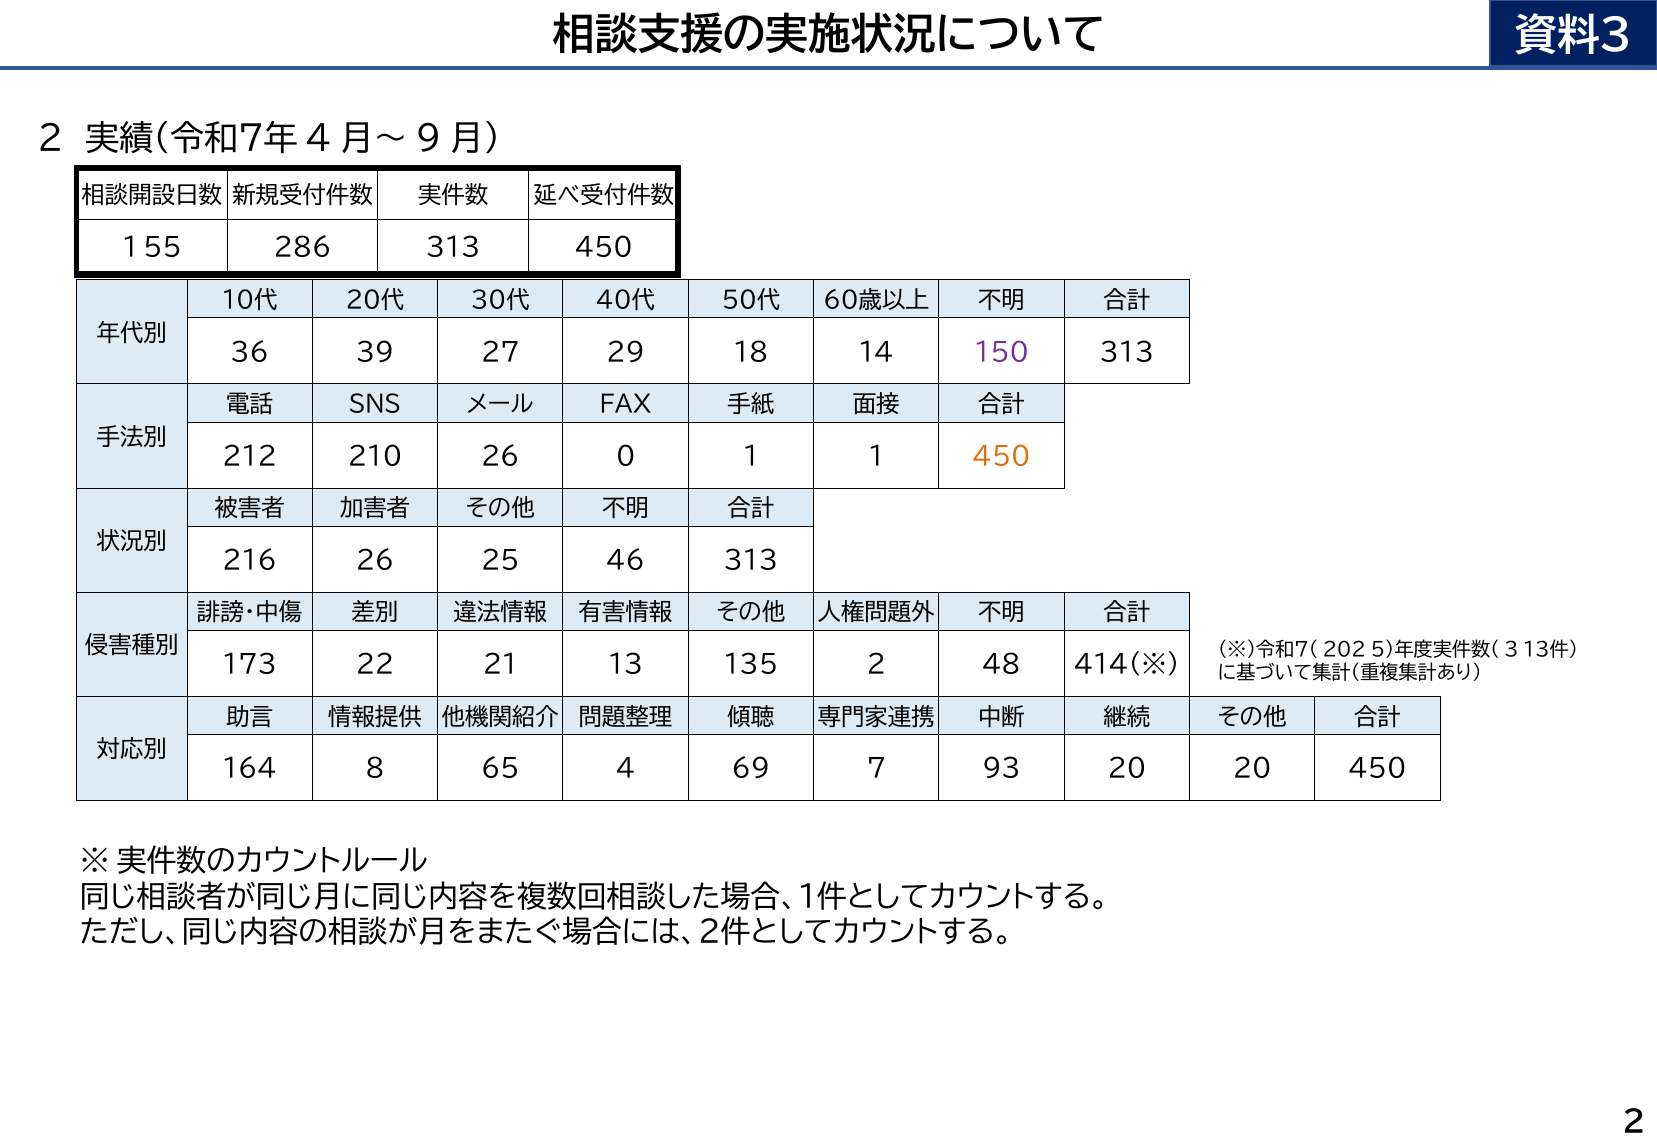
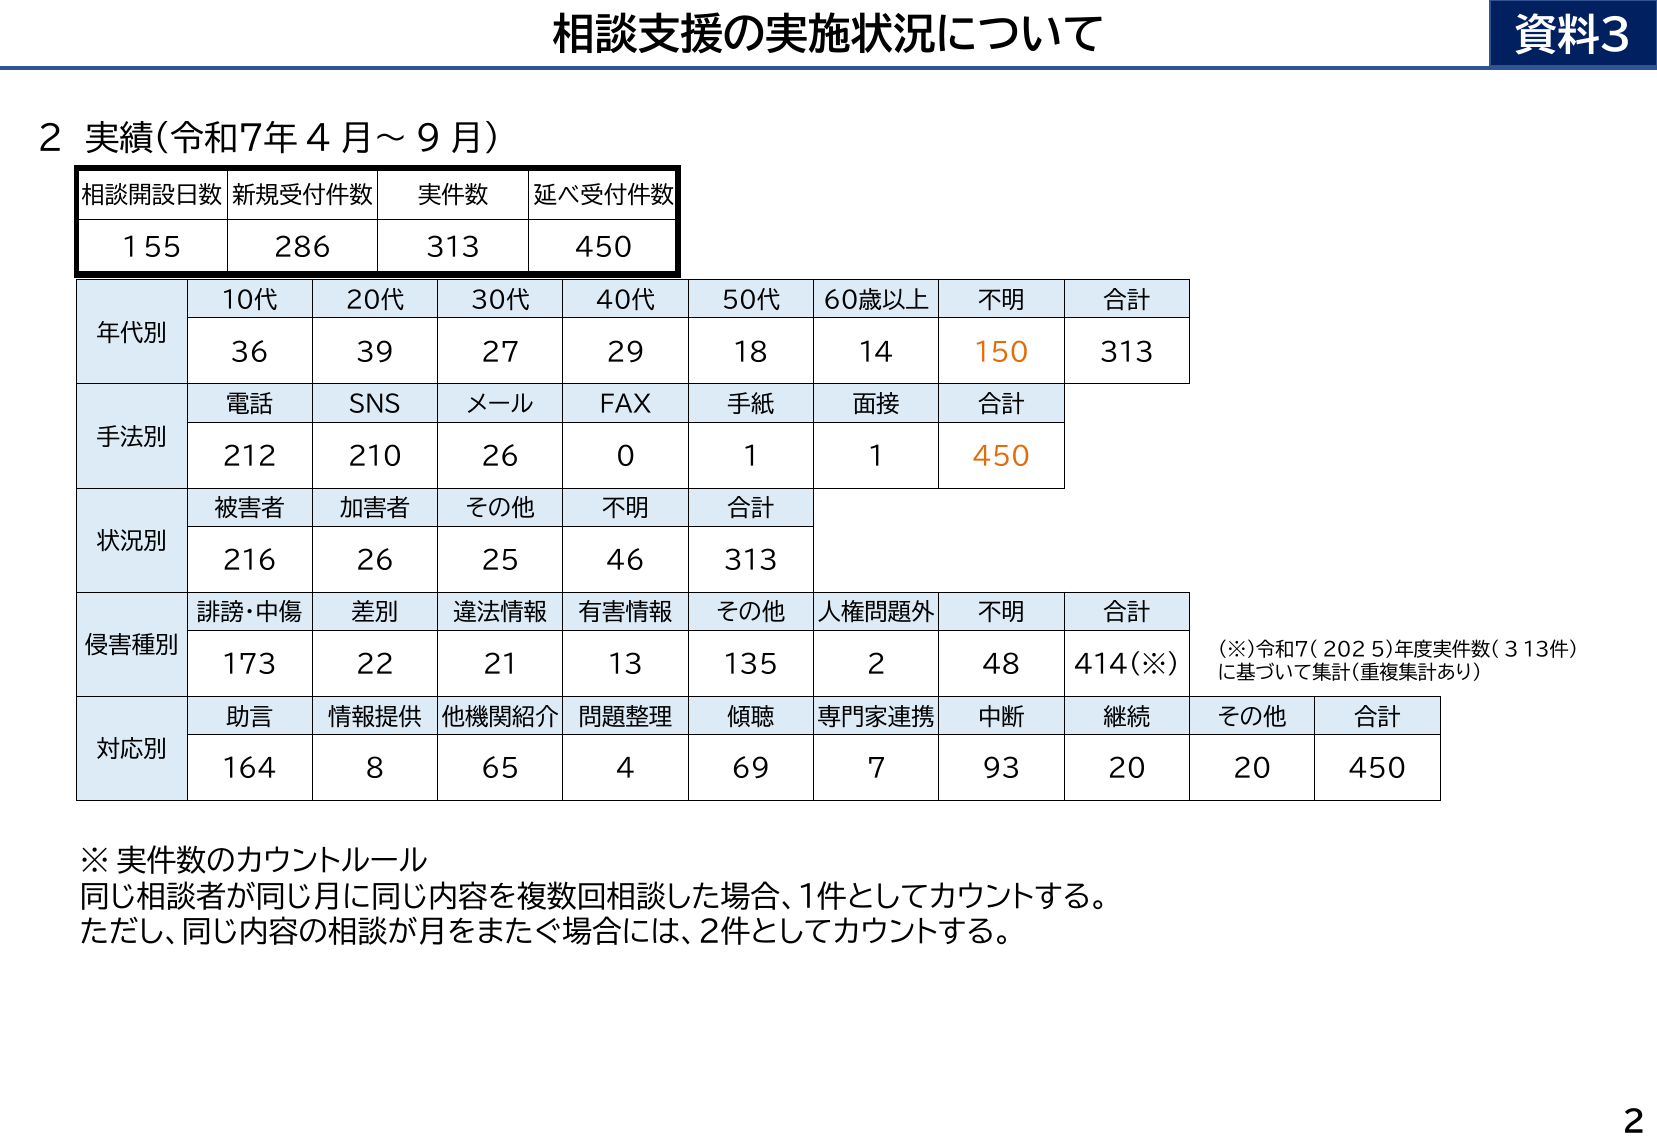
１５０ colour: purple -> orange (1002, 353)
